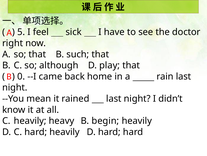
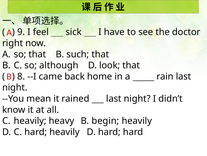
5: 5 -> 9 (21, 32)
play: play -> look (110, 65)
0: 0 -> 8 (21, 76)
